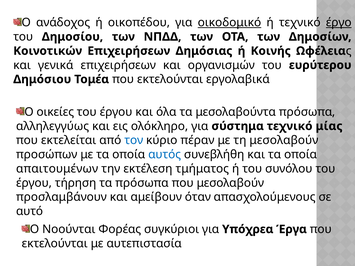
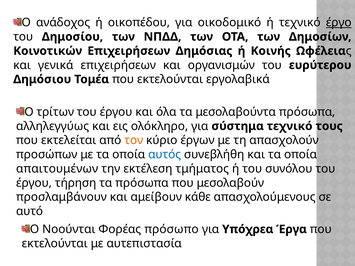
οικοδομικό underline: present -> none (229, 23)
οικείες: οικείες -> τρίτων (55, 112)
μίας: μίας -> τους (329, 126)
τον colour: blue -> orange (134, 140)
πέραν: πέραν -> έργων (198, 140)
τη μεσολαβούν: μεσολαβούν -> απασχολούν (284, 140)
όταν: όταν -> κάθε (198, 197)
συγκύριοι: συγκύριοι -> πρόσωπο (171, 229)
